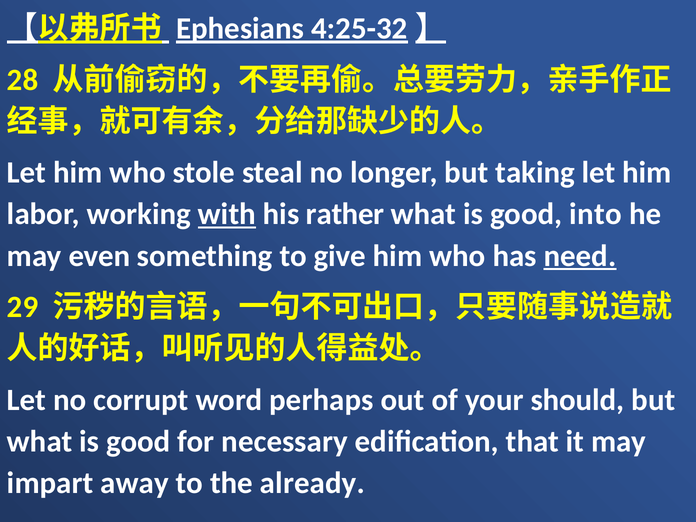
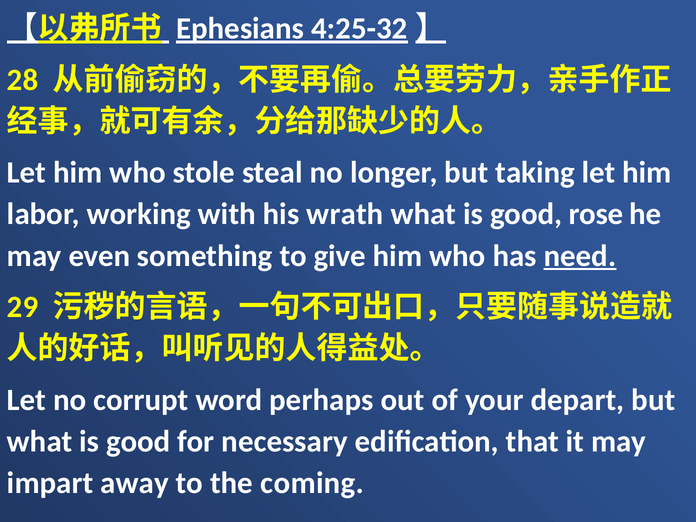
with underline: present -> none (227, 214)
rather: rather -> wrath (345, 214)
into: into -> rose (596, 214)
should: should -> depart (577, 400)
already: already -> coming (312, 483)
